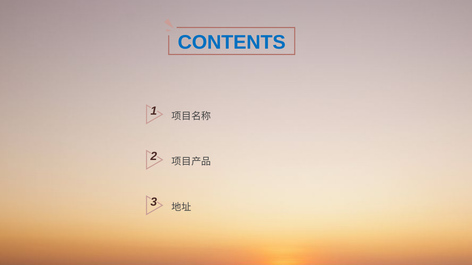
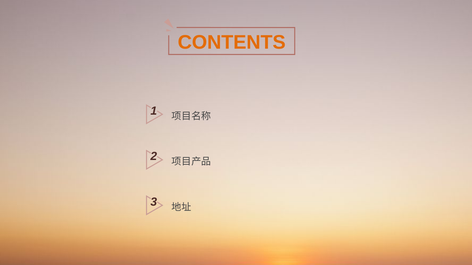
CONTENTS colour: blue -> orange (232, 42)
